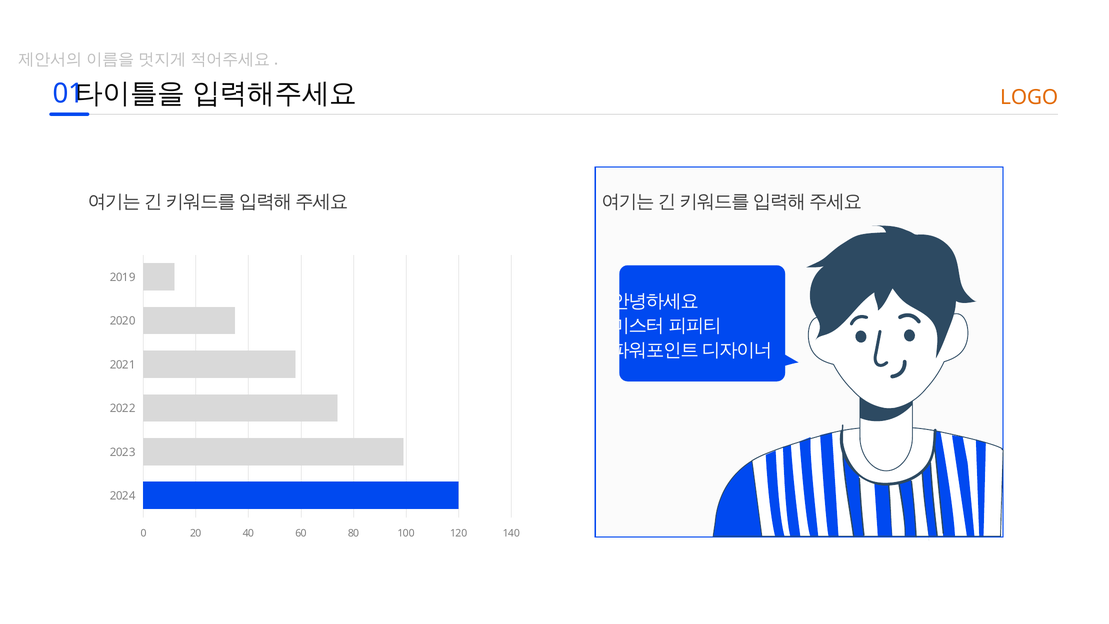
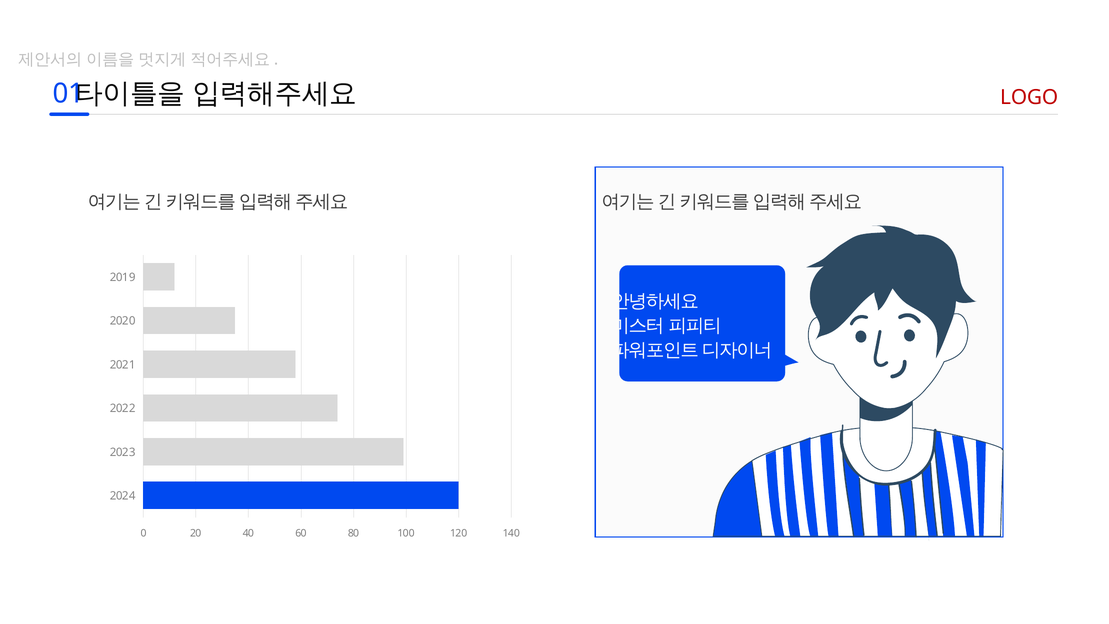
LOGO colour: orange -> red (1029, 97)
